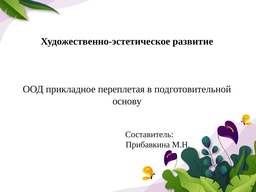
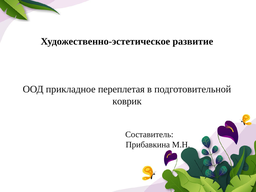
основу: основу -> коврик (127, 101)
